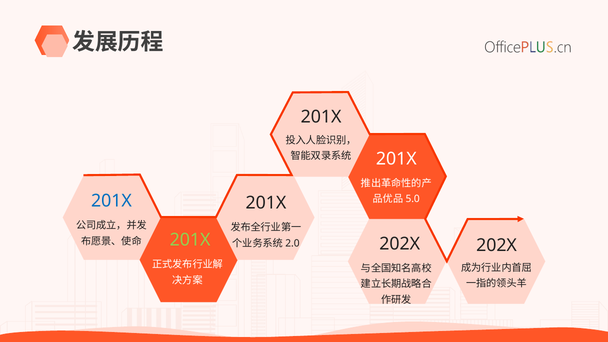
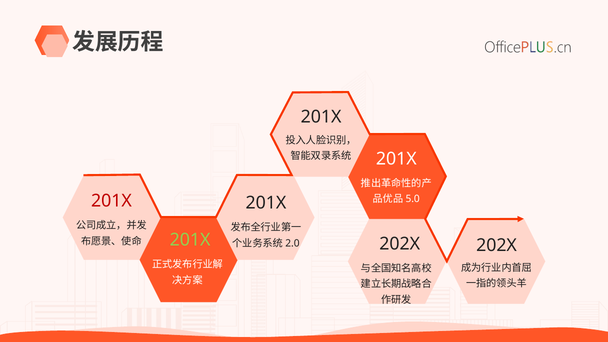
201X colour: blue -> red (111, 201)
